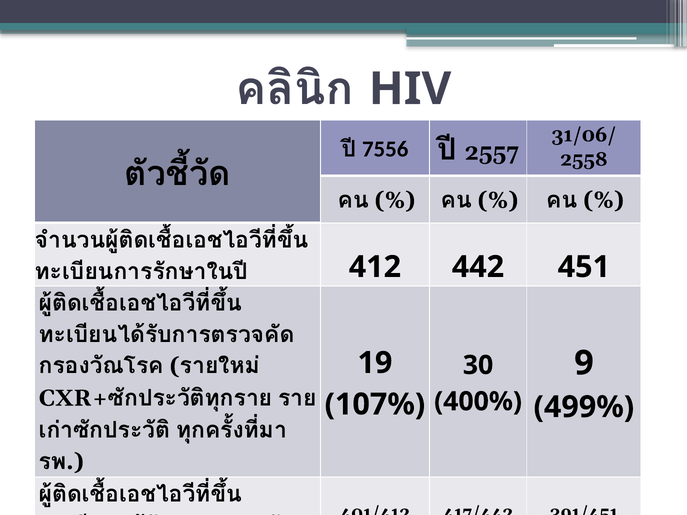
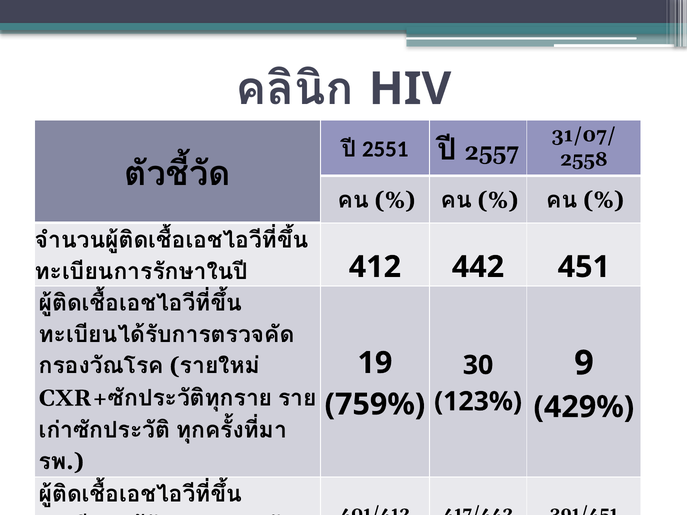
31/06/: 31/06/ -> 31/07/ (584, 135)
7556: 7556 -> 2551 (385, 149)
400%: 400% -> 123% (478, 402)
107%: 107% -> 759% (375, 405)
499%: 499% -> 429% (584, 407)
